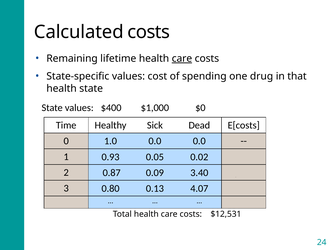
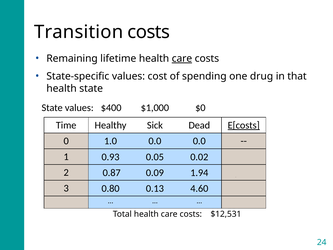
Calculated: Calculated -> Transition (79, 32)
E[costs underline: none -> present (244, 125)
3.40: 3.40 -> 1.94 (199, 173)
4.07: 4.07 -> 4.60 (199, 188)
